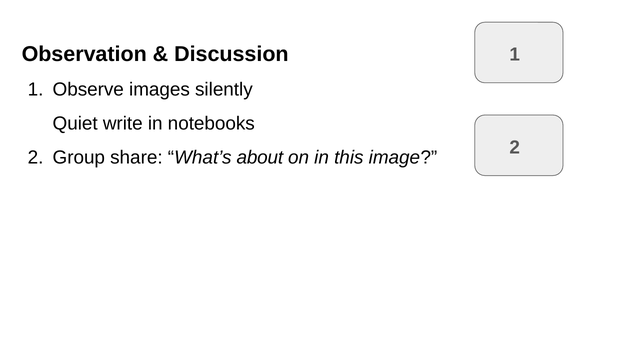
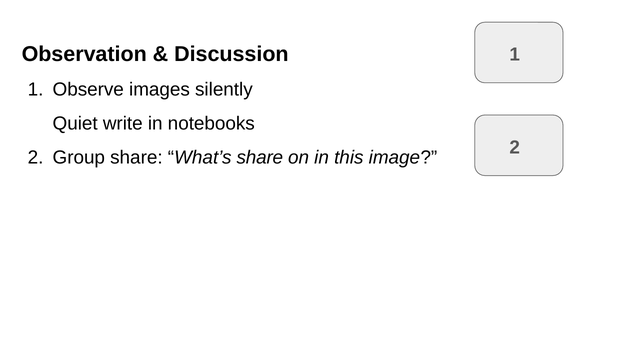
What’s about: about -> share (260, 158)
